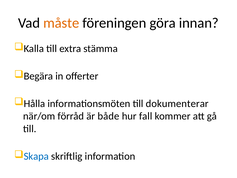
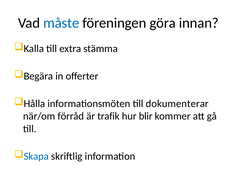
måste colour: orange -> blue (61, 23)
både: både -> trafik (109, 116)
fall: fall -> blir (146, 116)
